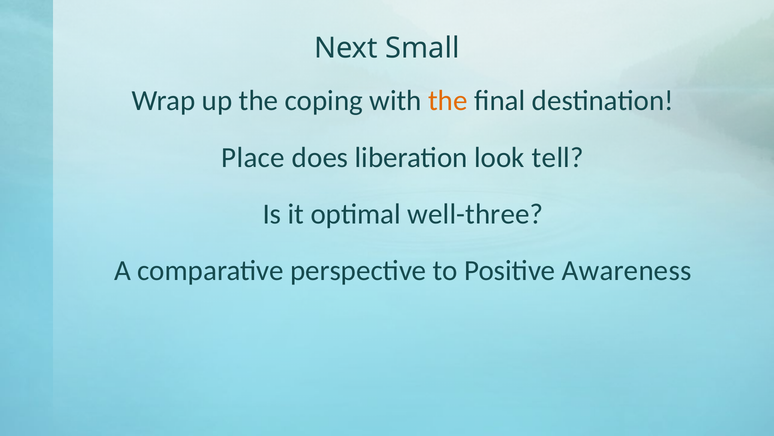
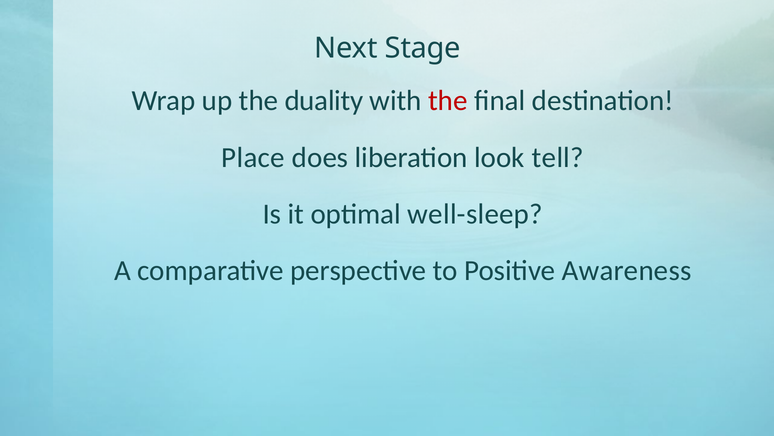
Small: Small -> Stage (423, 48)
coping: coping -> duality (324, 101)
the colour: orange -> red (448, 101)
well-three: well-three -> well-sleep (475, 214)
